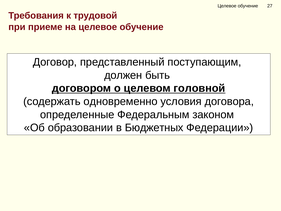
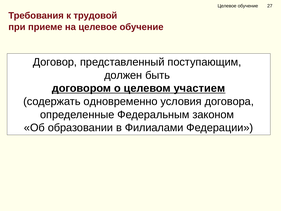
головной: головной -> участием (199, 88)
Бюджетных: Бюджетных -> Филиалами (154, 128)
